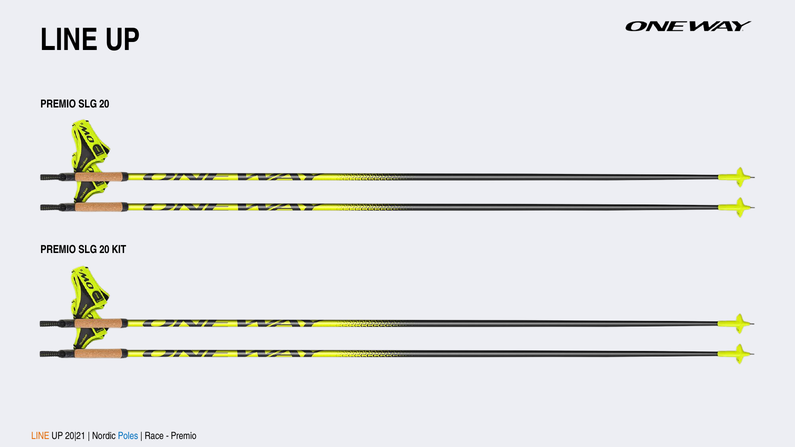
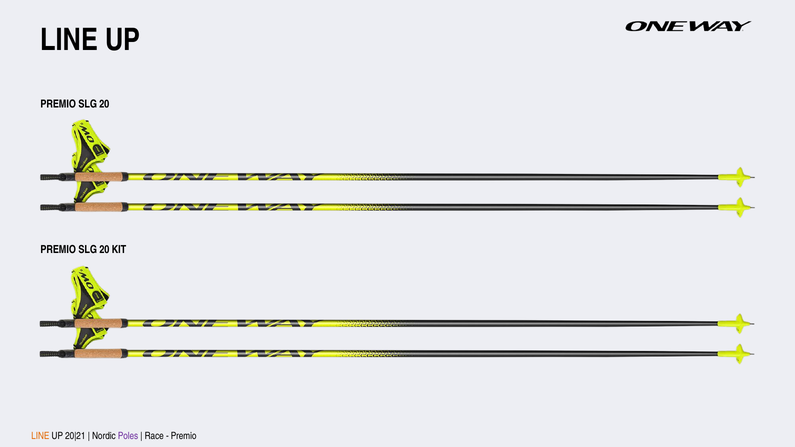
Poles colour: blue -> purple (128, 436)
